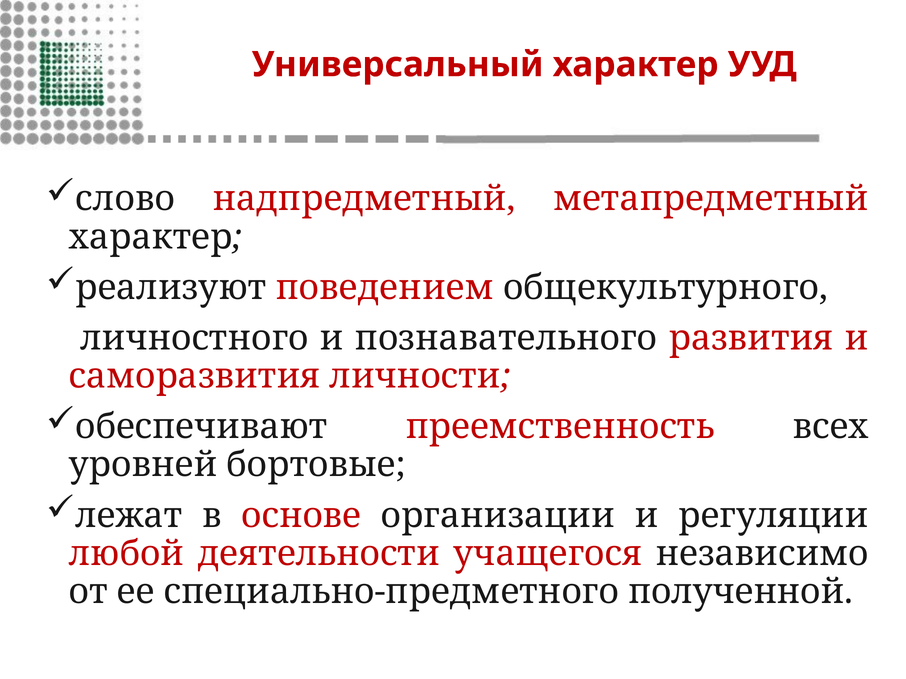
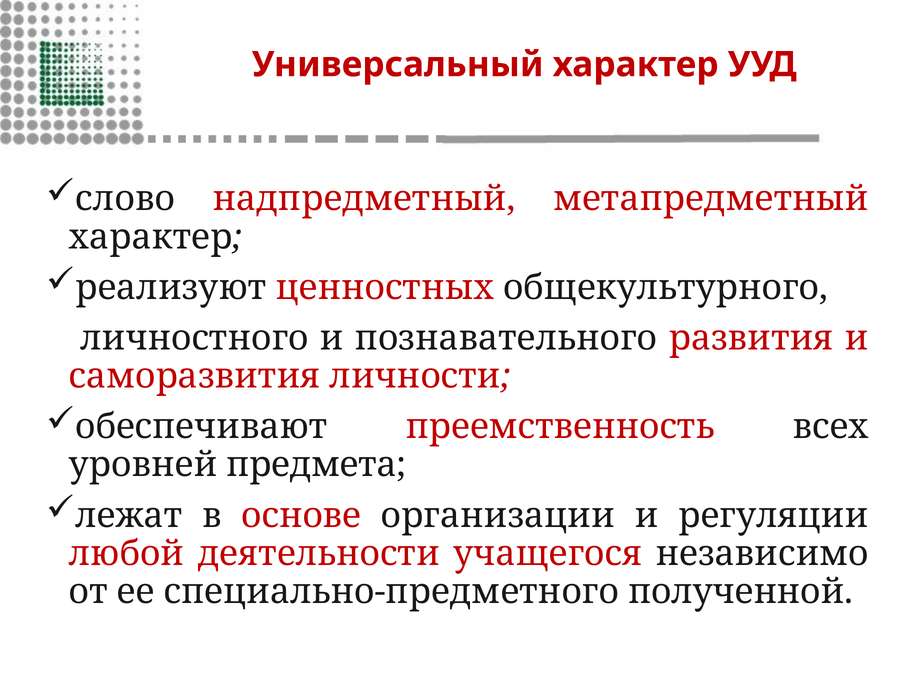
поведением: поведением -> ценностных (385, 288)
бортовые: бортовые -> предмета (316, 465)
